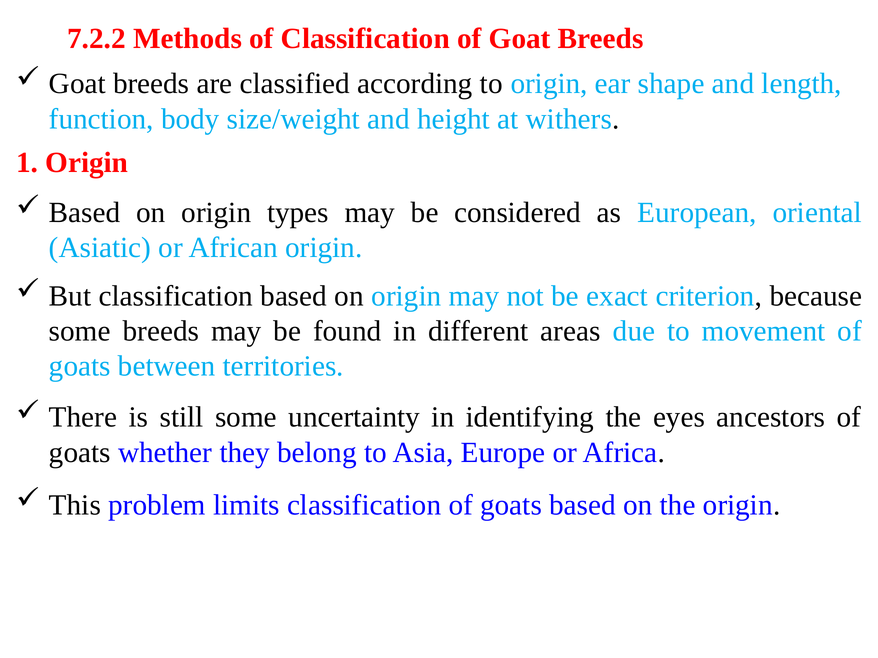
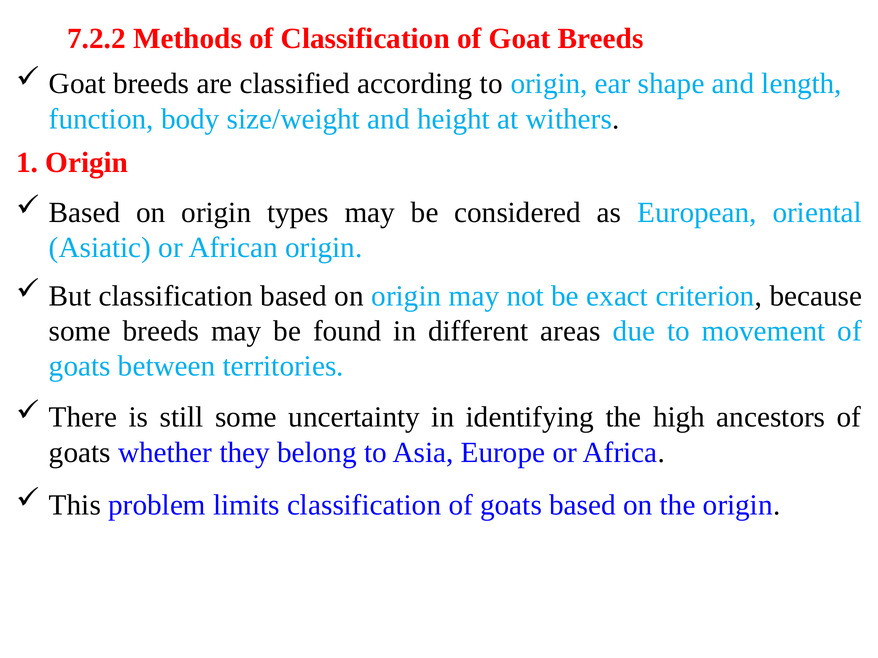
eyes: eyes -> high (679, 418)
